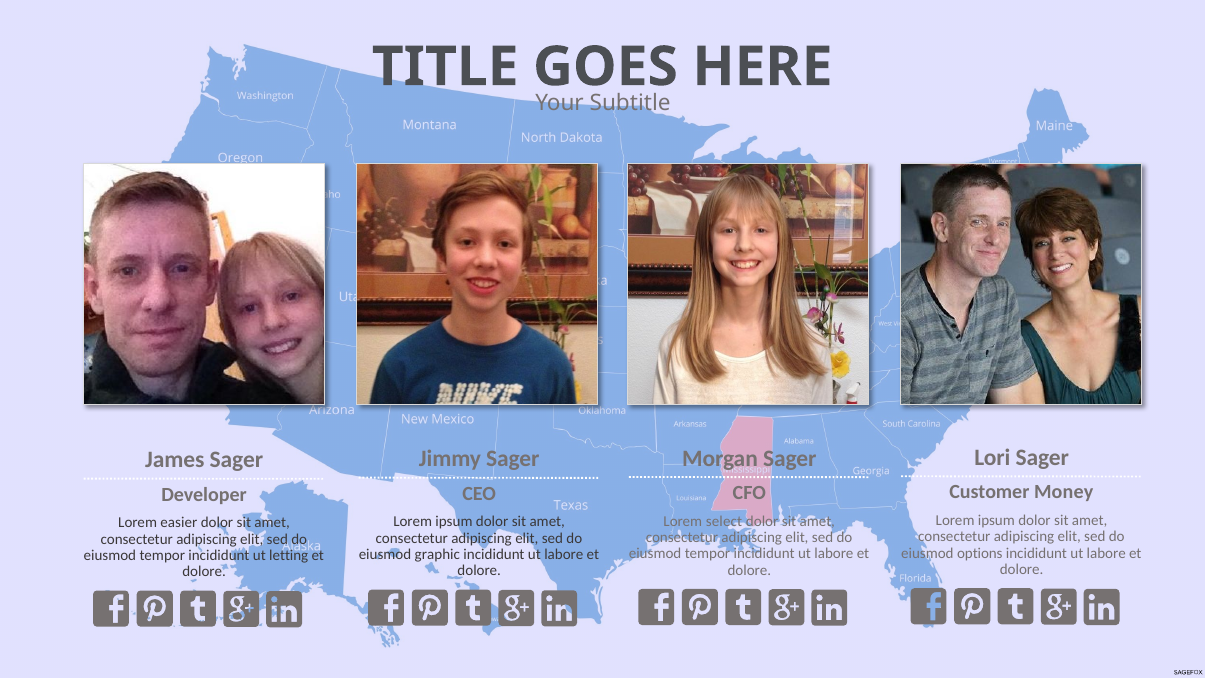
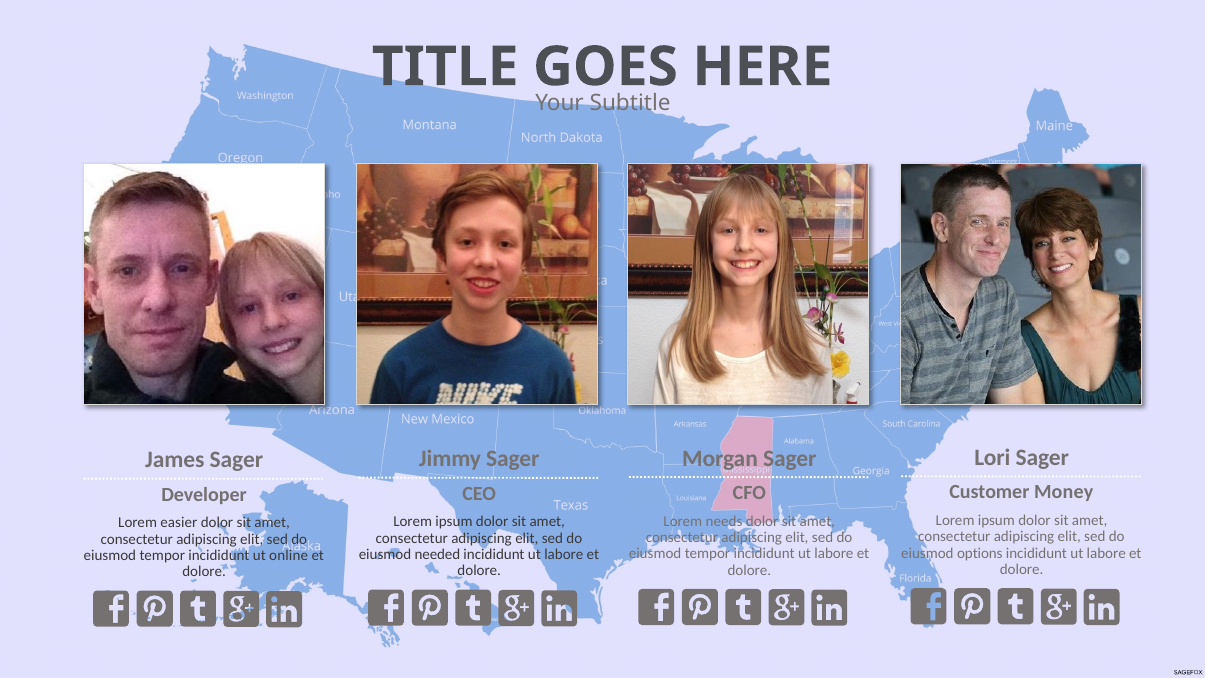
select: select -> needs (724, 521)
graphic: graphic -> needed (437, 554)
letting: letting -> online (289, 555)
